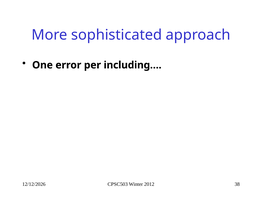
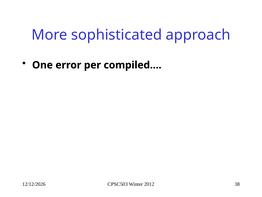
including…: including… -> compiled… (133, 65)
